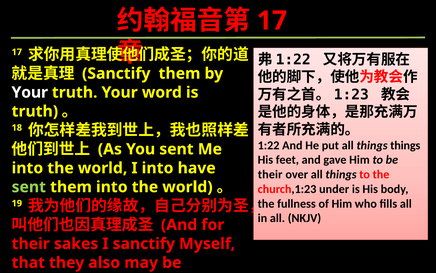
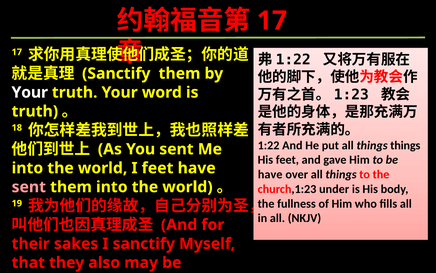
I into: into -> feet (158, 168)
their: their -> have (270, 174)
sent colour: light green -> pink (29, 187)
